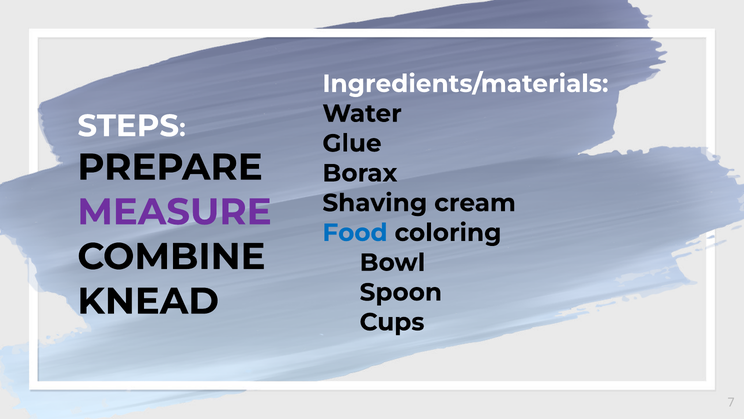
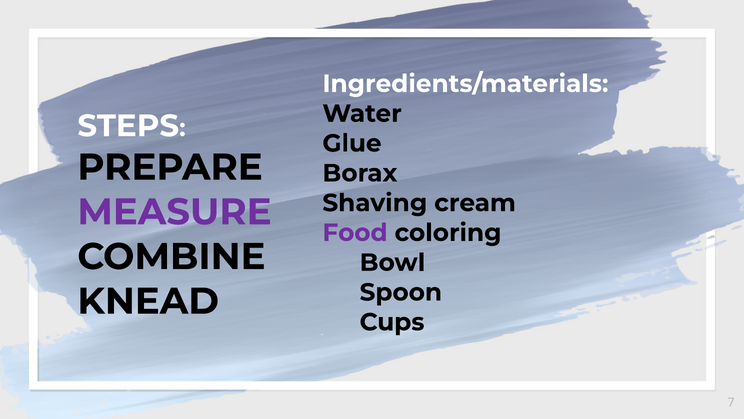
Food colour: blue -> purple (355, 233)
